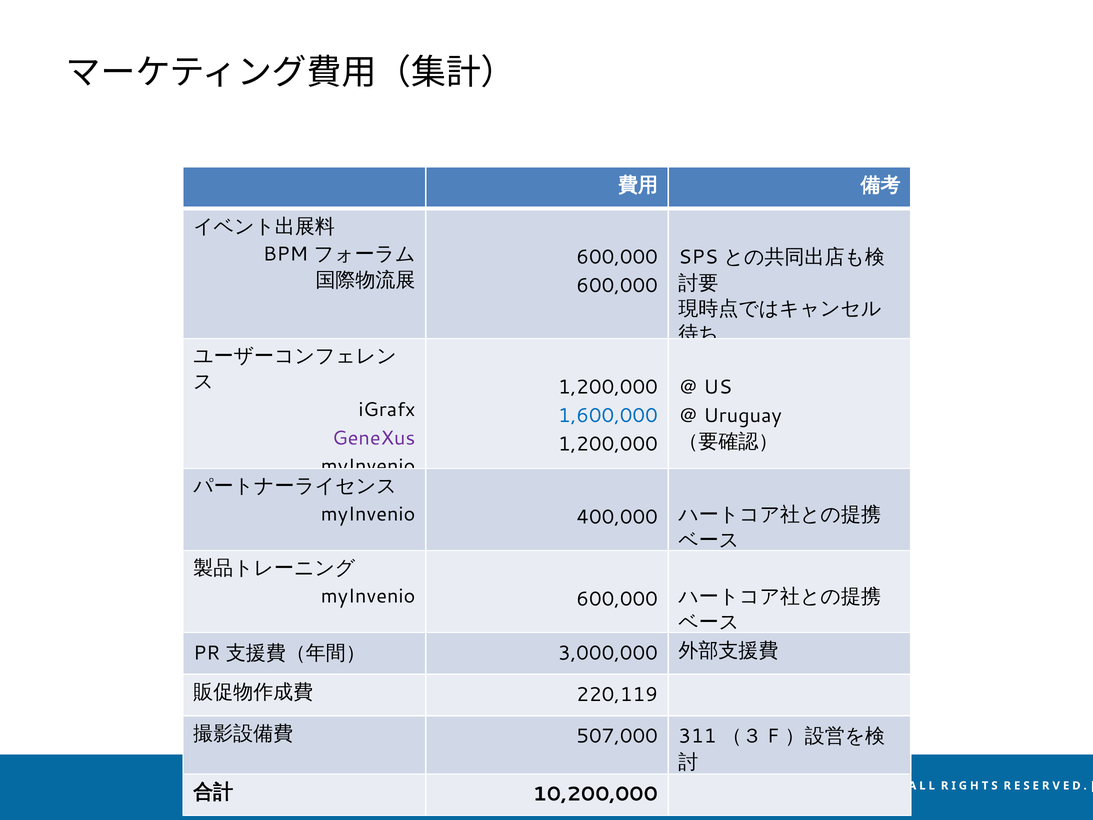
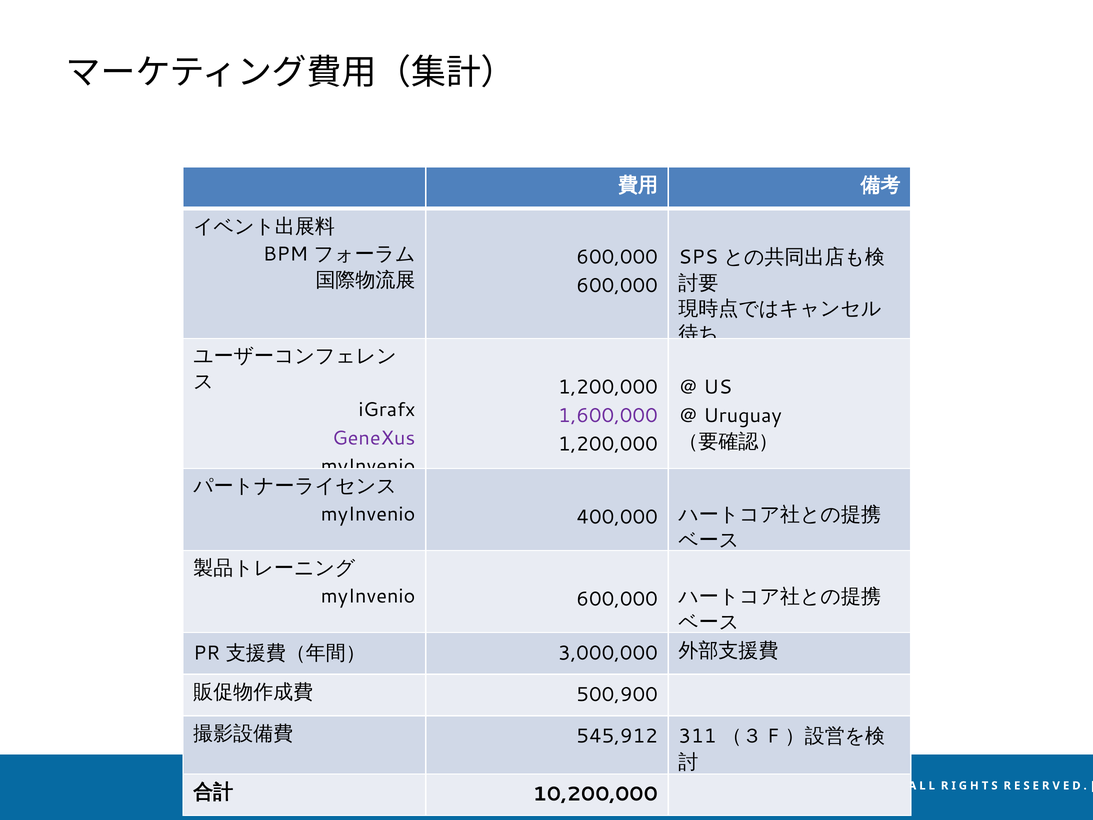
1,600,000 colour: blue -> purple (608, 416)
220,119: 220,119 -> 500,900 (617, 694)
507,000: 507,000 -> 545,912 (617, 736)
